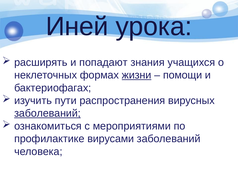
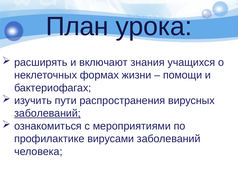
Иней: Иней -> План (77, 26)
попадают: попадают -> включают (103, 62)
жизни underline: present -> none (137, 75)
